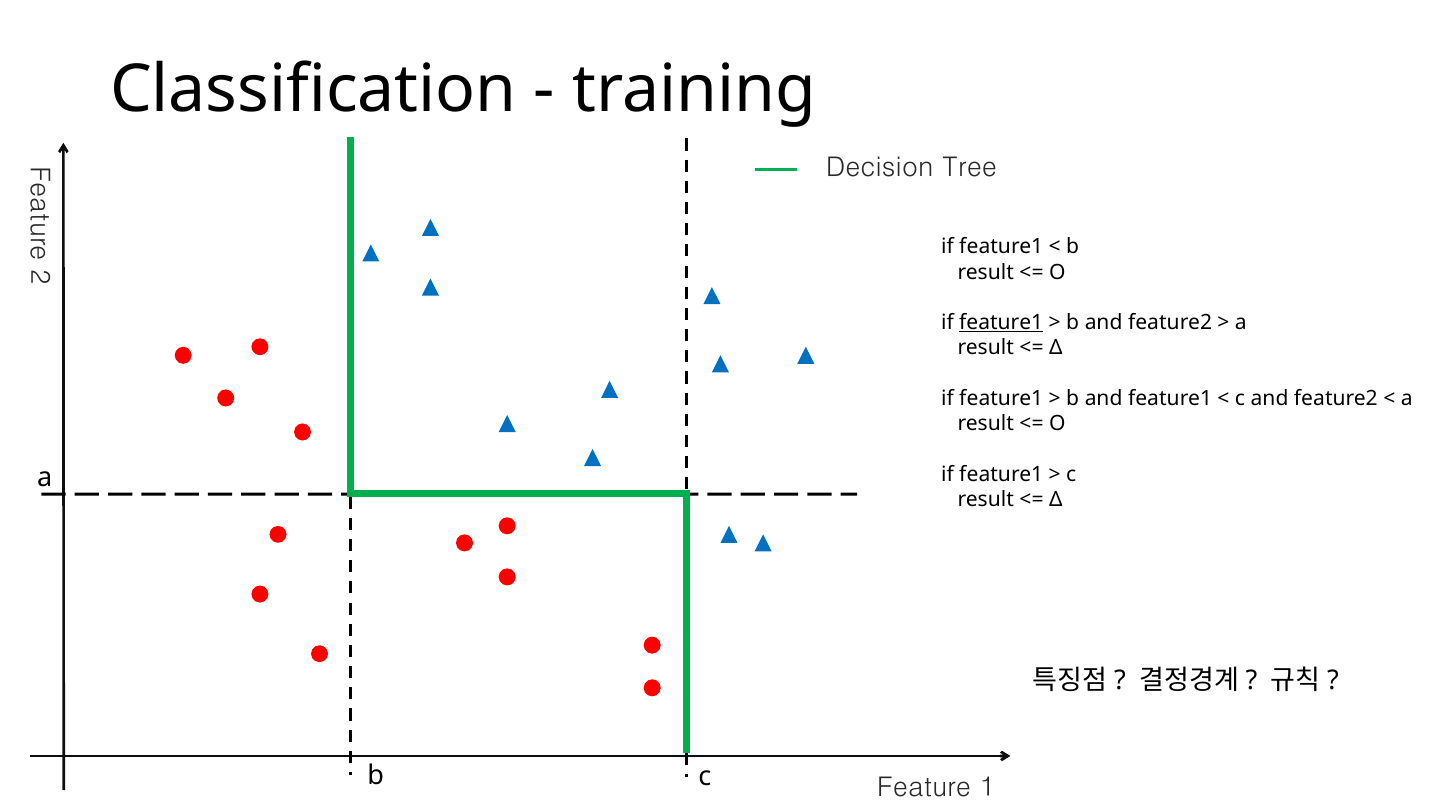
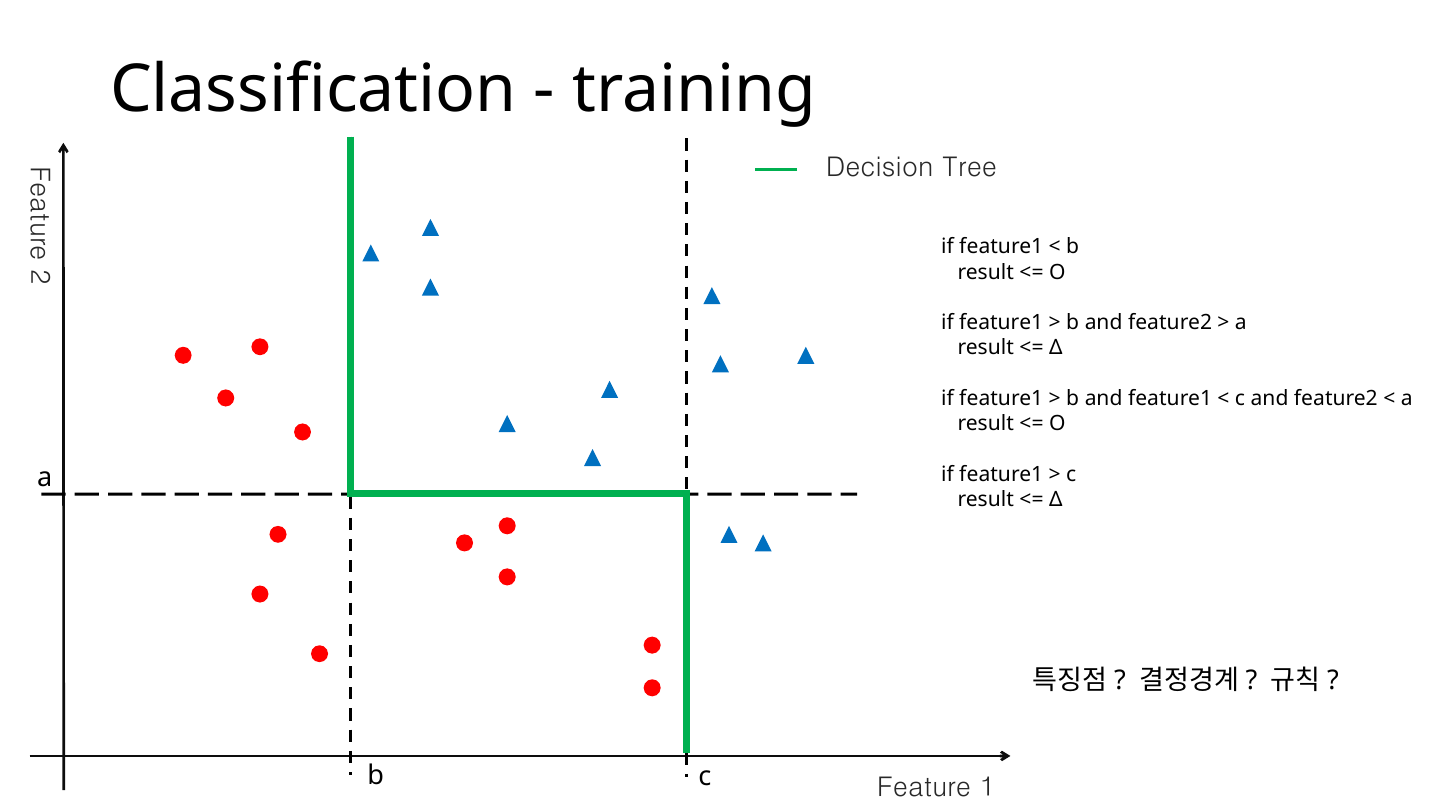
feature1 underline: present -> none (1001, 323)
